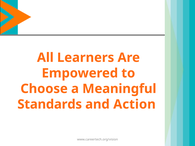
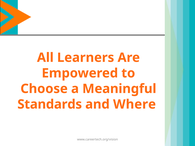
Action: Action -> Where (134, 104)
